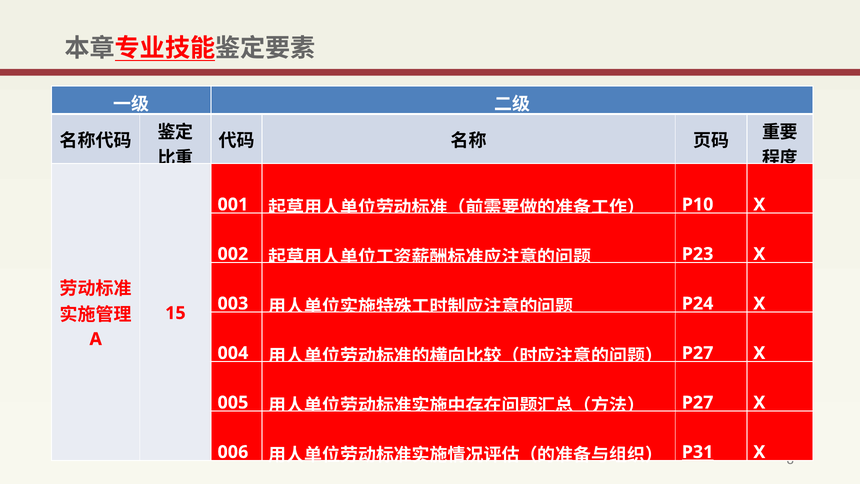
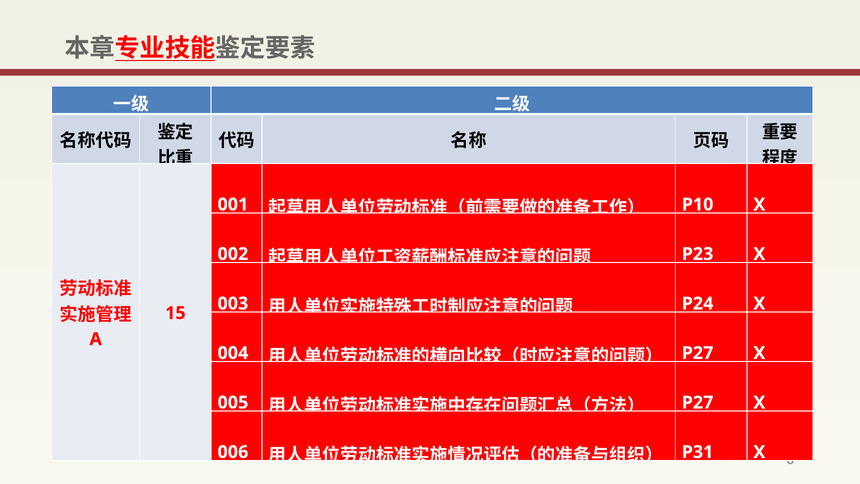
P31 underline: present -> none (698, 452)
